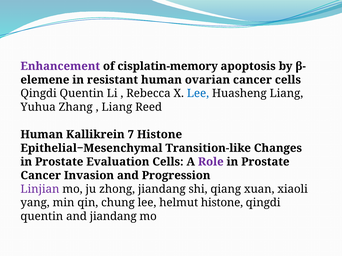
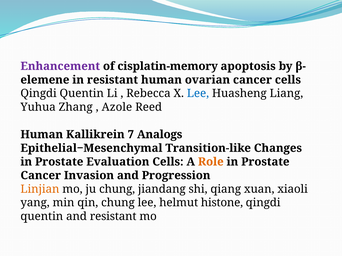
Liang: Liang -> Azole (117, 107)
7 Histone: Histone -> Analogs (160, 135)
Role colour: purple -> orange (211, 162)
Linjian colour: purple -> orange (40, 189)
ju zhong: zhong -> chung (117, 189)
and jiandang: jiandang -> resistant (113, 217)
